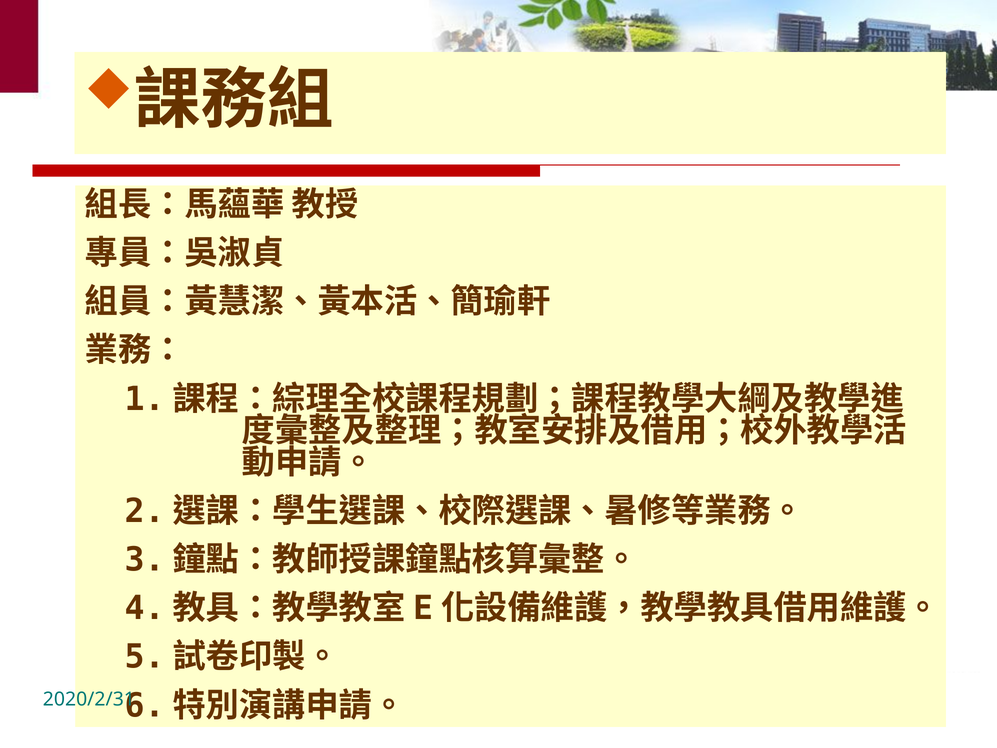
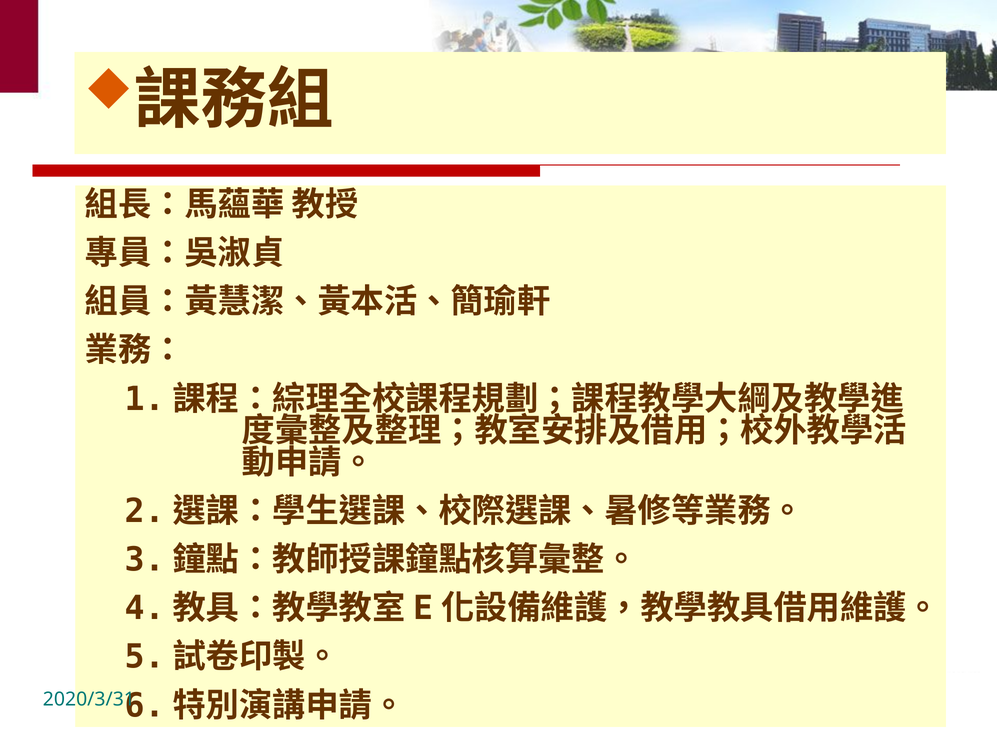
2020/2/31: 2020/2/31 -> 2020/3/31 (89, 699)
